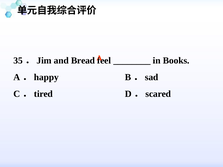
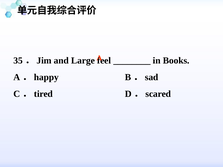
Bread: Bread -> Large (83, 61)
